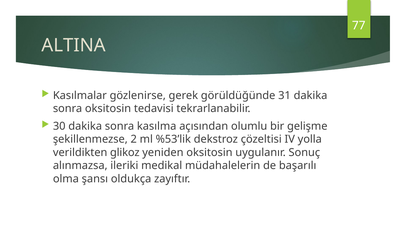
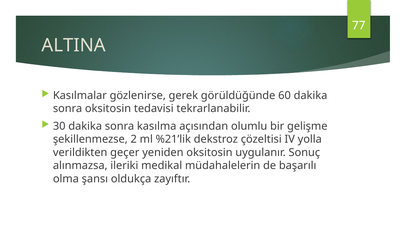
31: 31 -> 60 (285, 96)
%53’lik: %53’lik -> %21’lik (173, 140)
glikoz: glikoz -> geçer (125, 153)
